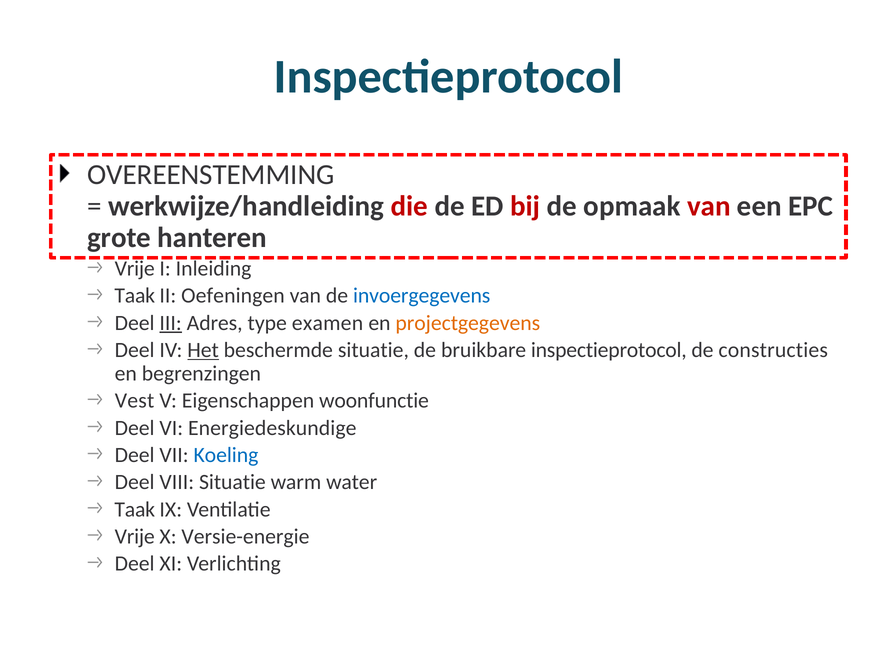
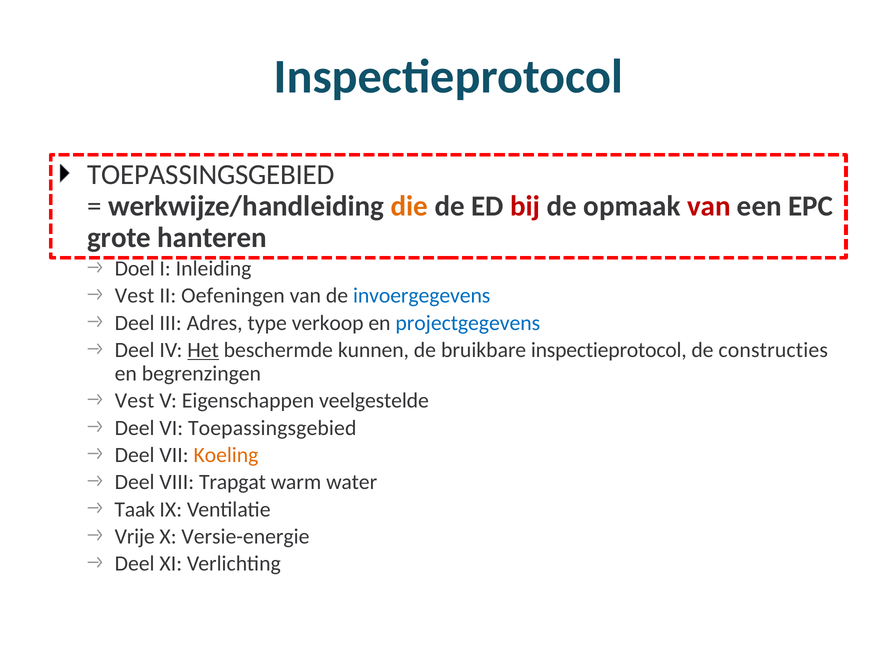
OVEREENSTEMMING: OVEREENSTEMMING -> TOEPASSINGSGEBIED (211, 175)
die colour: red -> orange (409, 206)
Vrije: Vrije -> Doel (135, 268)
Taak: Taak -> Vest (135, 296)
III underline: present -> none (171, 323)
examen: examen -> verkoop (328, 323)
projectgegevens colour: orange -> blue (468, 323)
beschermde situatie: situatie -> kunnen (373, 350)
woonfunctie: woonfunctie -> veelgestelde (374, 400)
VI Energiedeskundige: Energiedeskundige -> Toepassingsgebied (272, 428)
Koeling colour: blue -> orange (226, 455)
VIII Situatie: Situatie -> Trapgat (232, 482)
